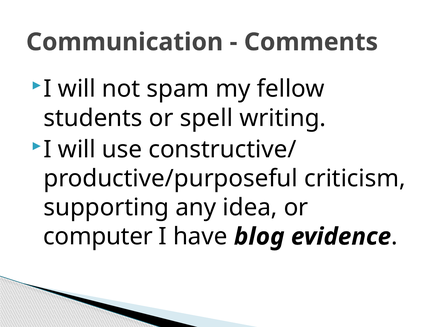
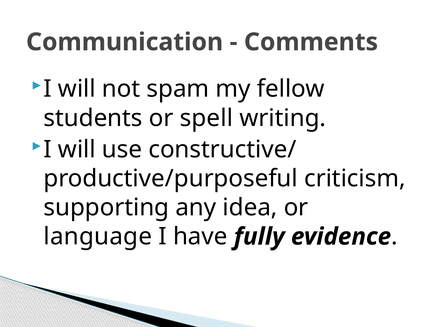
computer: computer -> language (98, 237)
blog: blog -> fully (259, 237)
